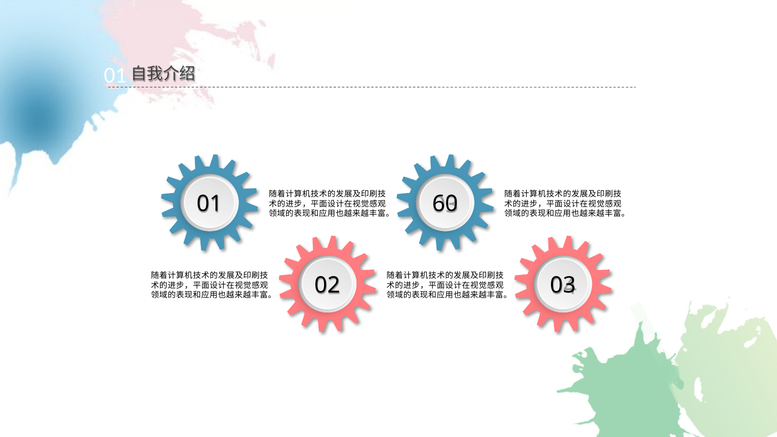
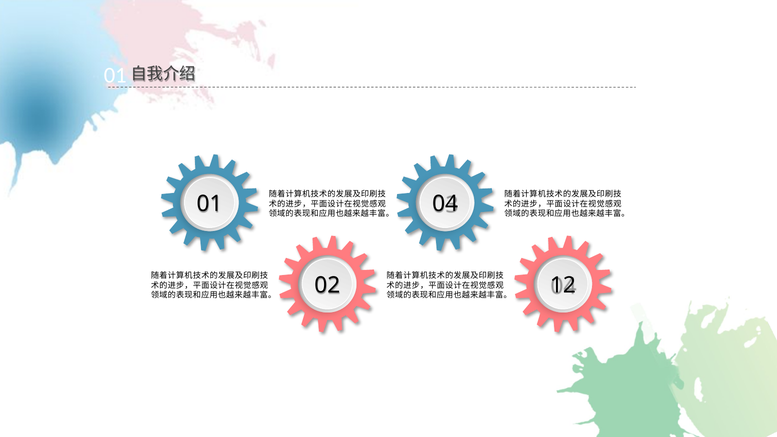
60: 60 -> 04 (445, 204)
03: 03 -> 12 (563, 285)
